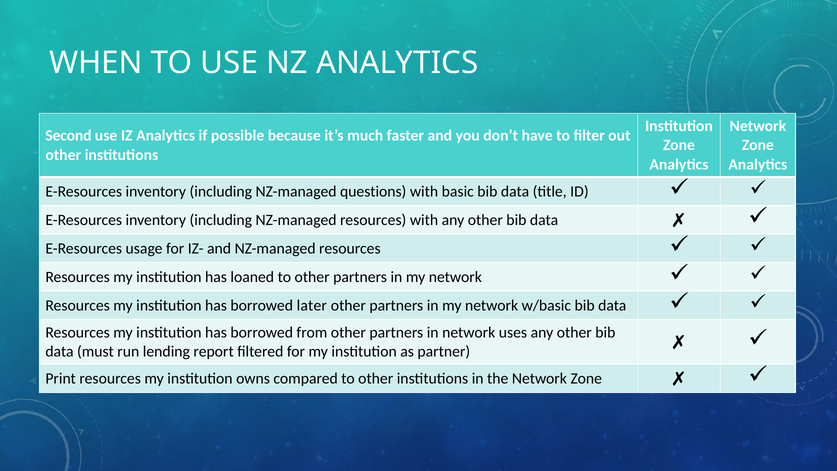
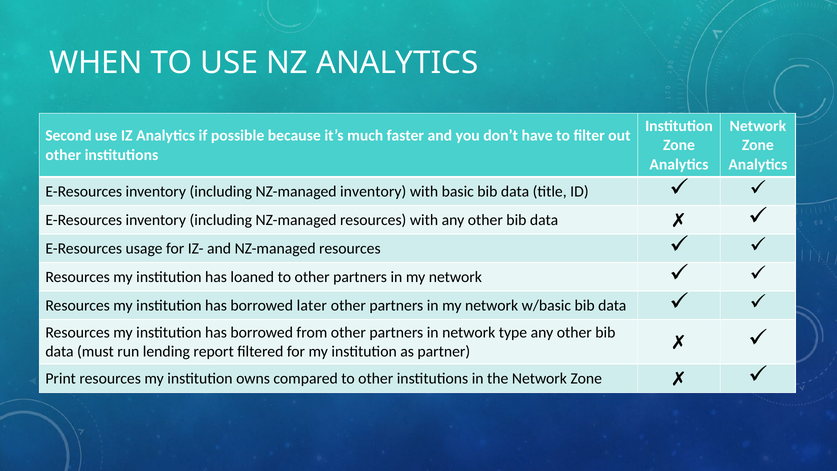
NZ-managed questions: questions -> inventory (373, 191)
uses: uses -> type (513, 332)
